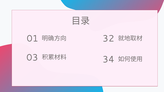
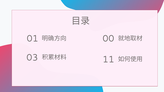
32: 32 -> 00 (108, 39)
34: 34 -> 11 (108, 60)
